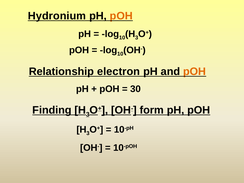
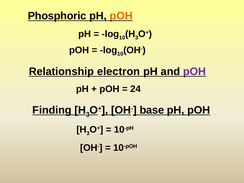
Hydronium: Hydronium -> Phosphoric (57, 16)
pOH colour: orange -> purple (194, 72)
30: 30 -> 24 (135, 89)
form: form -> base (152, 110)
